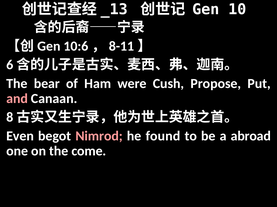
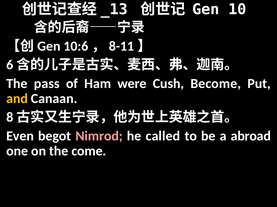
bear: bear -> pass (47, 84)
Propose: Propose -> Become (216, 84)
and colour: pink -> yellow (17, 99)
found: found -> called (163, 136)
